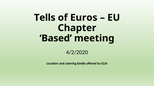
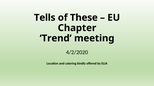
Euros: Euros -> These (84, 18)
Based: Based -> Trend (56, 38)
